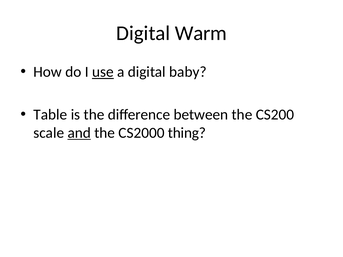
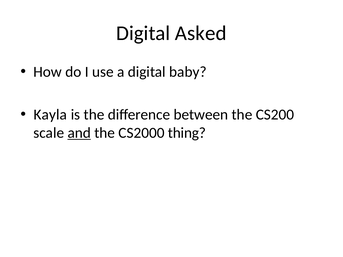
Warm: Warm -> Asked (201, 33)
use underline: present -> none (103, 72)
Table: Table -> Kayla (50, 115)
